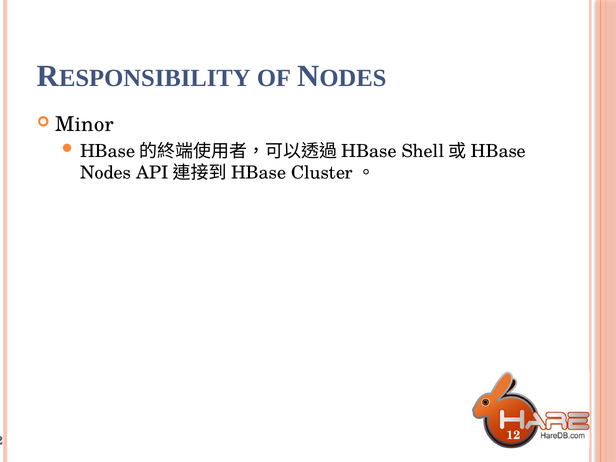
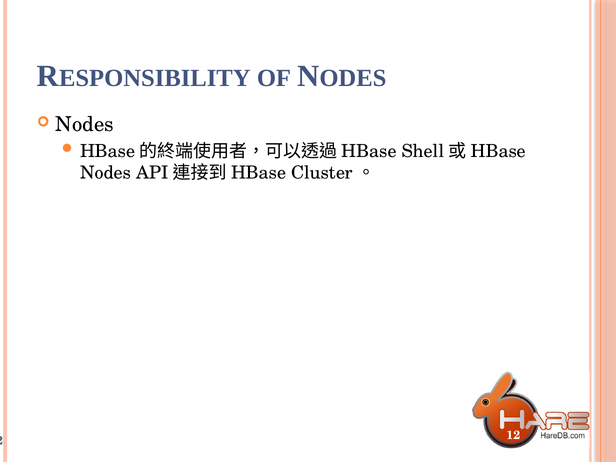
Minor: Minor -> Nodes (85, 125)
